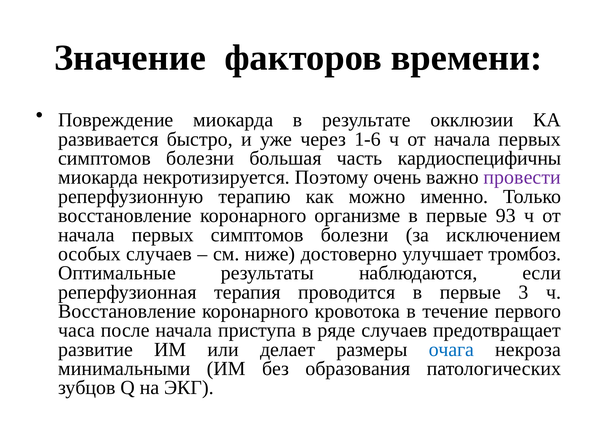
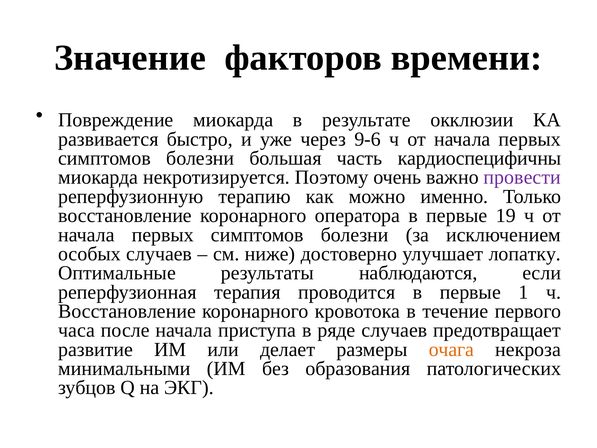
1-6: 1-6 -> 9-6 (368, 139)
организме: организме -> оператора (357, 216)
93: 93 -> 19 (506, 216)
тромбоз: тромбоз -> лопатку (525, 254)
3: 3 -> 1 (523, 292)
очага colour: blue -> orange (451, 349)
